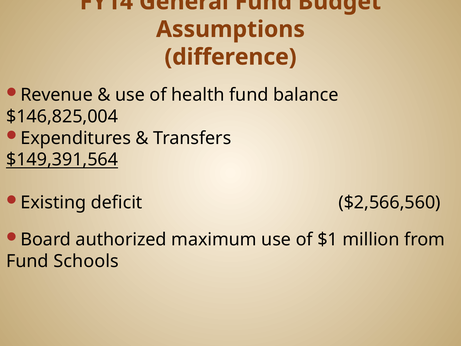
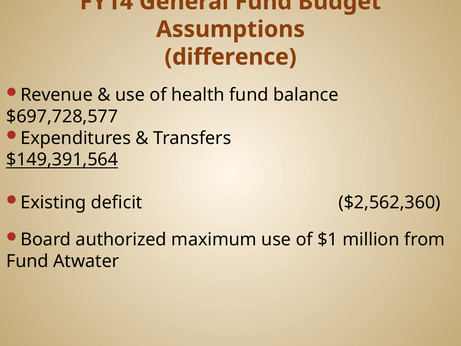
$146,825,004: $146,825,004 -> $697,728,577 (62, 116)
$2,566,560: $2,566,560 -> $2,562,360 (390, 203)
Schools: Schools -> Atwater (86, 261)
